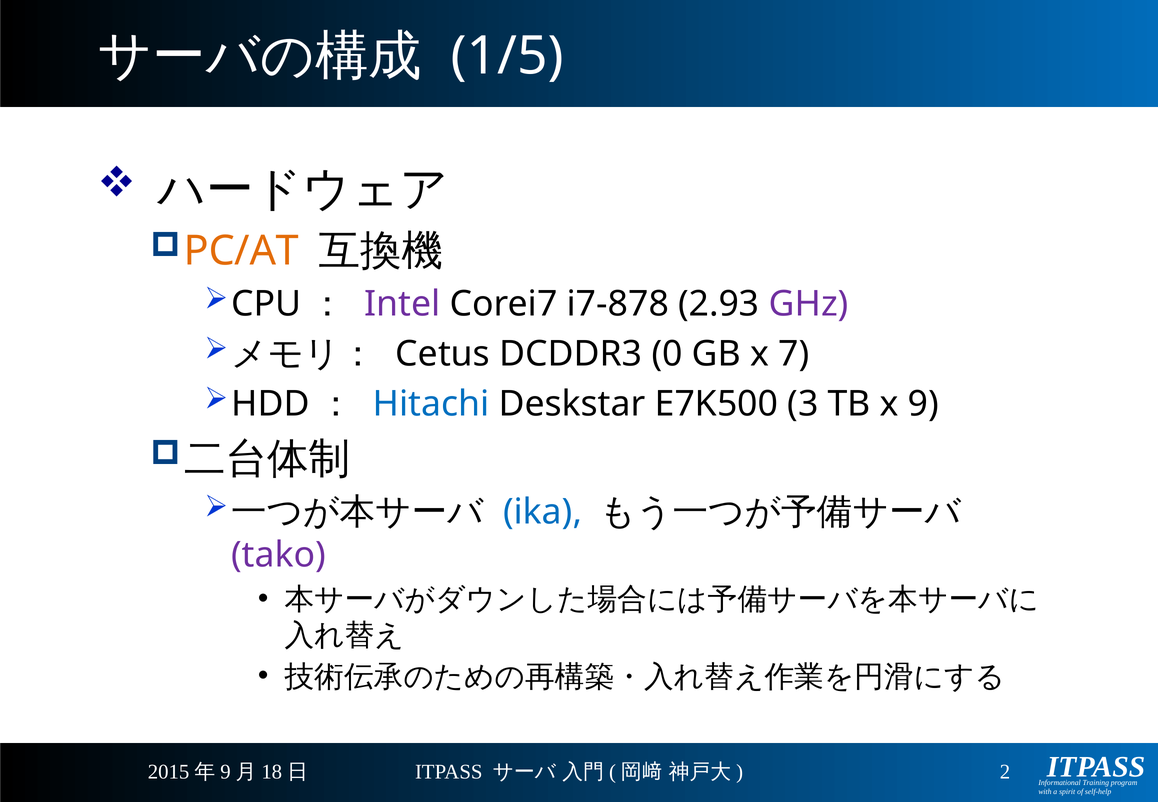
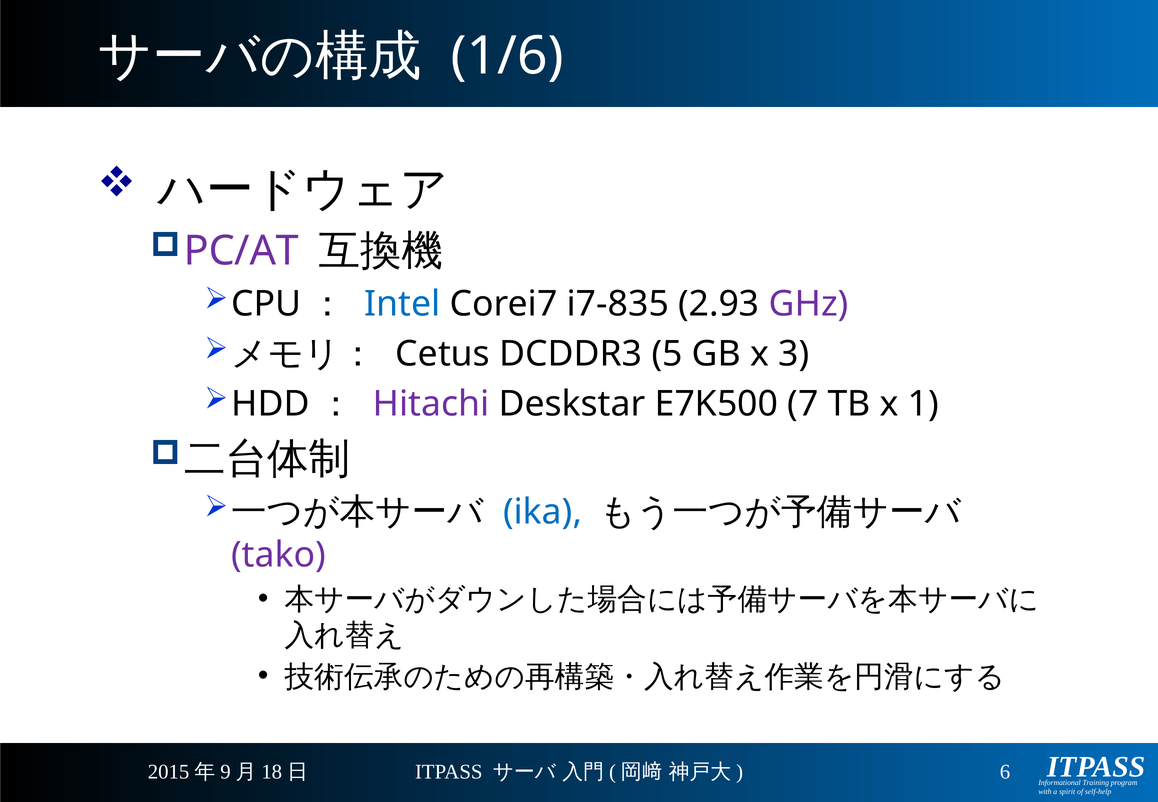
1/5: 1/5 -> 1/6 (507, 56)
PC/AT colour: orange -> purple (241, 251)
Intel colour: purple -> blue (402, 304)
i7-878: i7-878 -> i7-835 (618, 304)
0: 0 -> 5 (667, 354)
7: 7 -> 3 (794, 354)
Hitachi colour: blue -> purple (431, 404)
3: 3 -> 7 (803, 404)
9: 9 -> 1 (924, 404)
2: 2 -> 6 (1005, 771)
